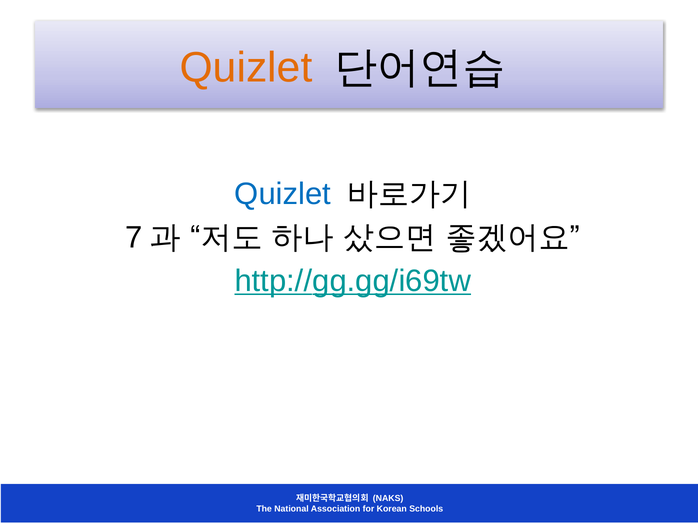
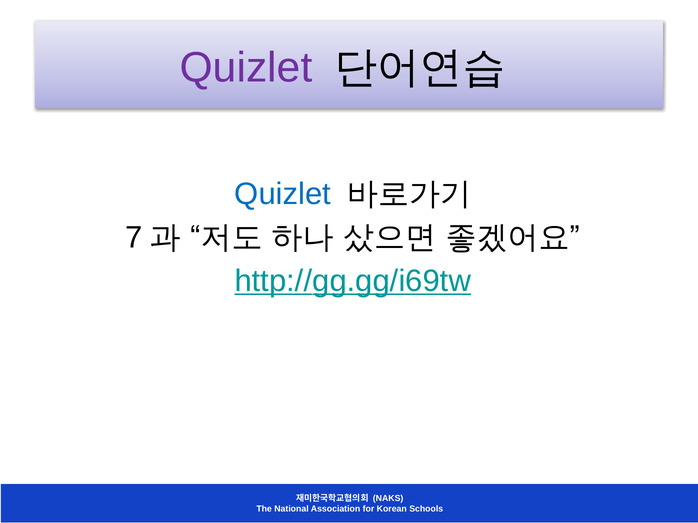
Quizlet colour: orange -> purple (246, 68)
